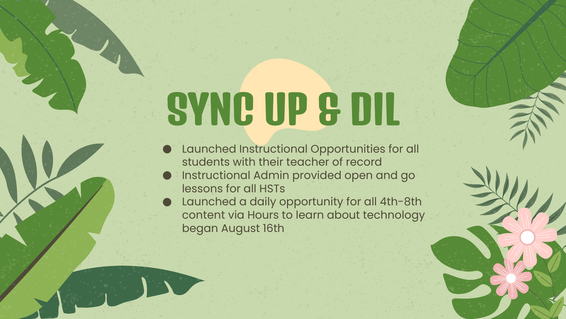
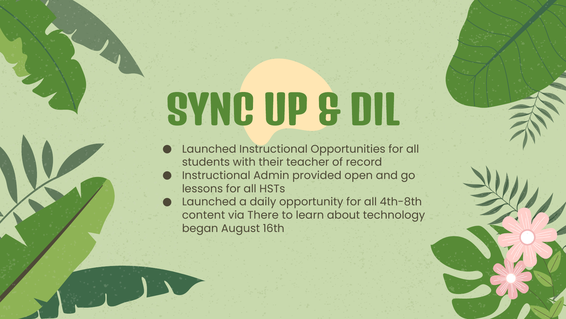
Hours: Hours -> There (263, 215)
